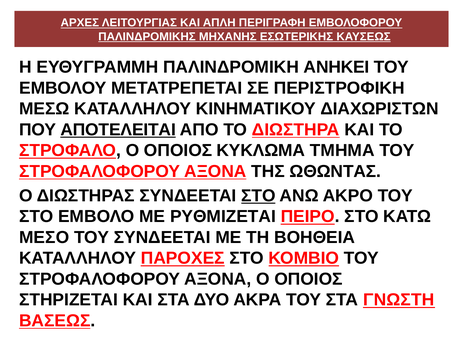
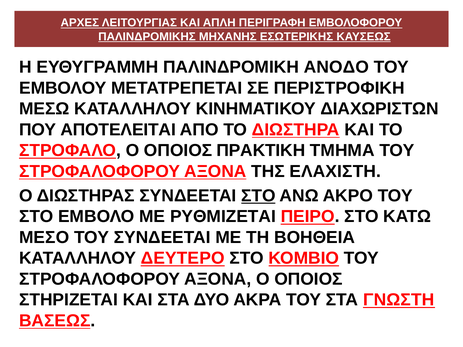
ΑΝΗΚΕΙ: ΑΝΗΚΕΙ -> ΑΝΟΔΟ (336, 67)
ΑΠΟΤΕΛΕΙΤΑΙ underline: present -> none (118, 130)
ΚΥΚΛΩΜΑ: ΚΥΚΛΩΜΑ -> ΠΡΑΚΤΙΚΗ (261, 151)
ΩΘΩΝΤΑΣ: ΩΘΩΝΤΑΣ -> ΕΛΑΧΙΣΤΗ (335, 172)
ΠΑΡΟΧΕΣ: ΠΑΡΟΧΕΣ -> ΔΕΥΤΕΡΟ (183, 258)
